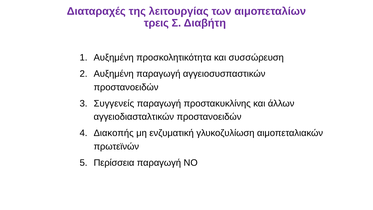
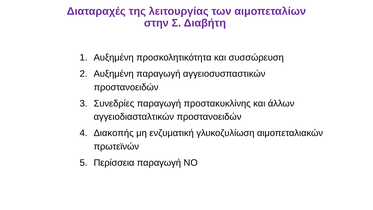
τρεις: τρεις -> στην (156, 23)
Συγγενείς: Συγγενείς -> Συνεδρίες (114, 103)
